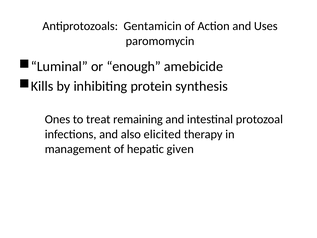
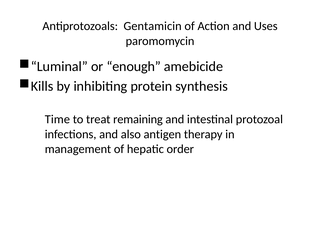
Ones: Ones -> Time (57, 119)
elicited: elicited -> antigen (162, 134)
given: given -> order (180, 149)
